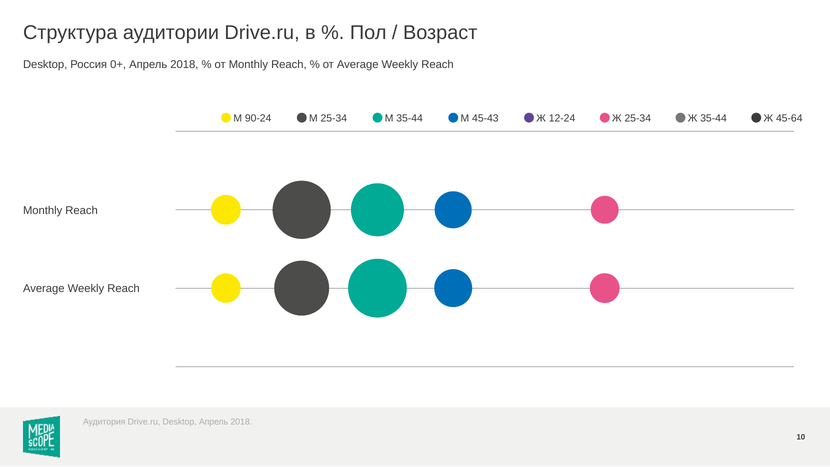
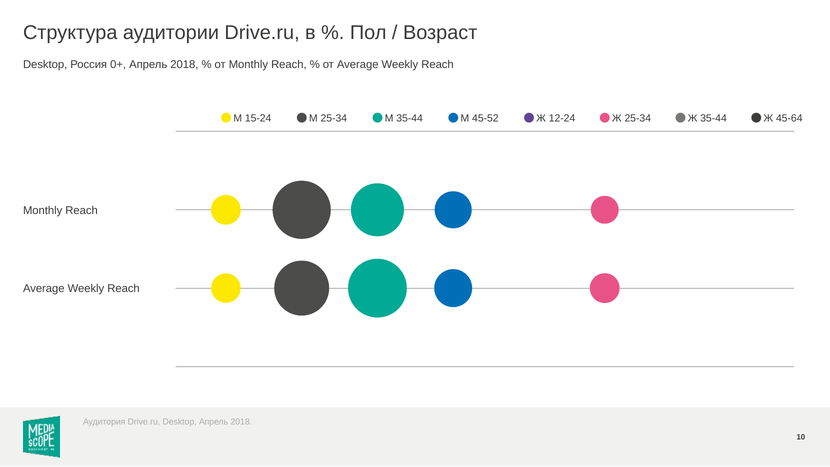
90-24: 90-24 -> 15-24 (258, 118)
45-43: 45-43 -> 45-52 (485, 118)
